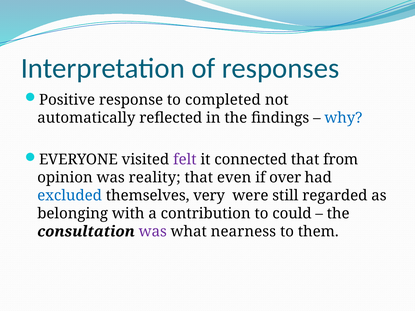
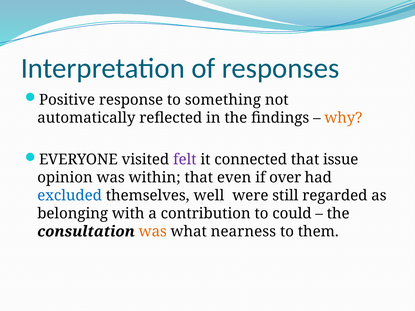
completed: completed -> something (223, 100)
why colour: blue -> orange (343, 118)
from: from -> issue (341, 160)
reality: reality -> within (155, 178)
very: very -> well (209, 196)
was colour: purple -> orange (153, 232)
